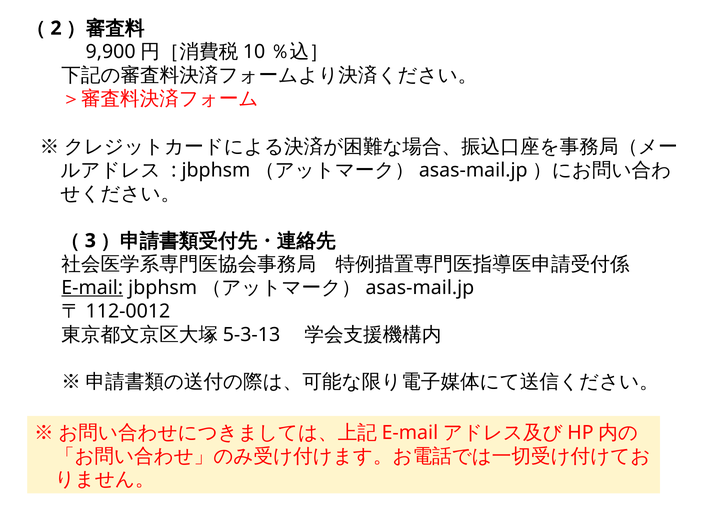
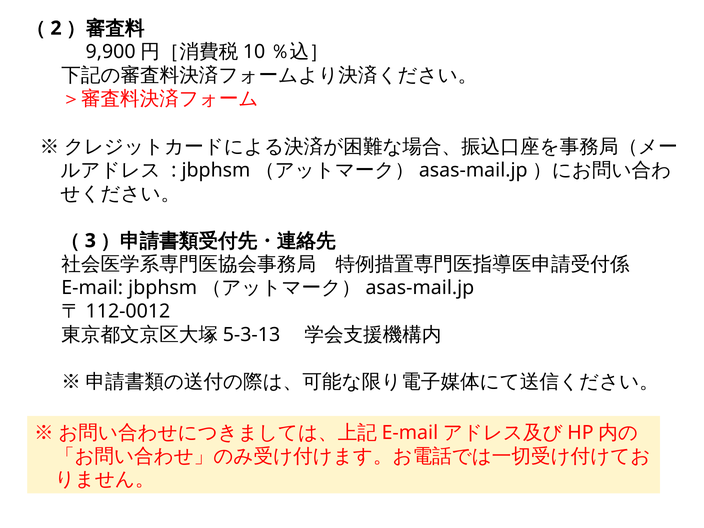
E-mail underline: present -> none (92, 288)
